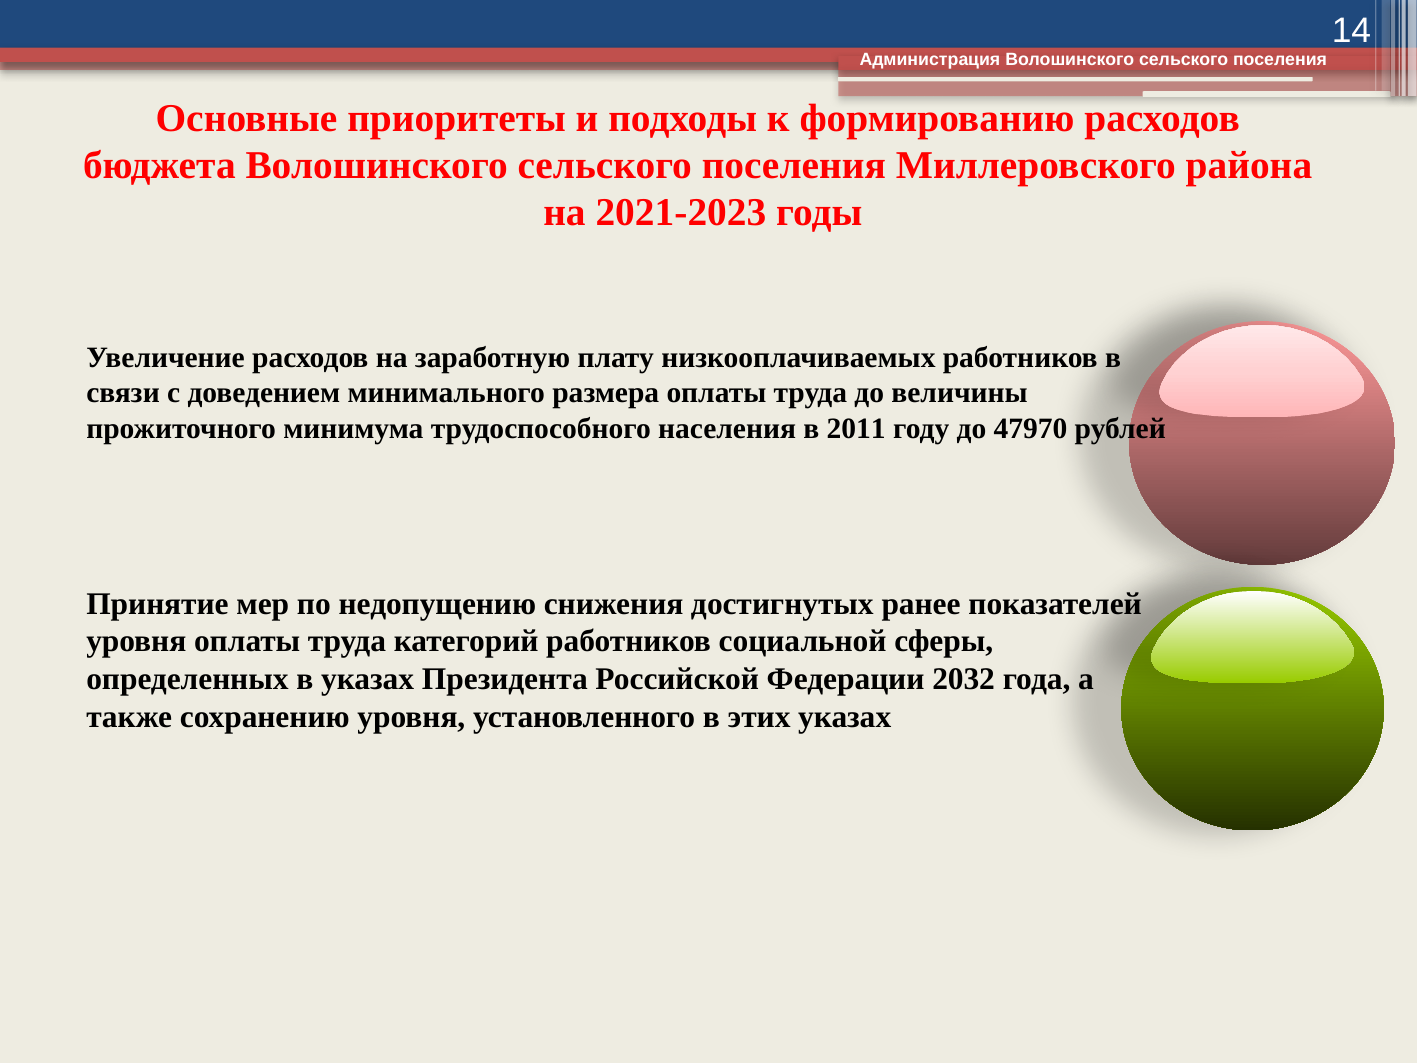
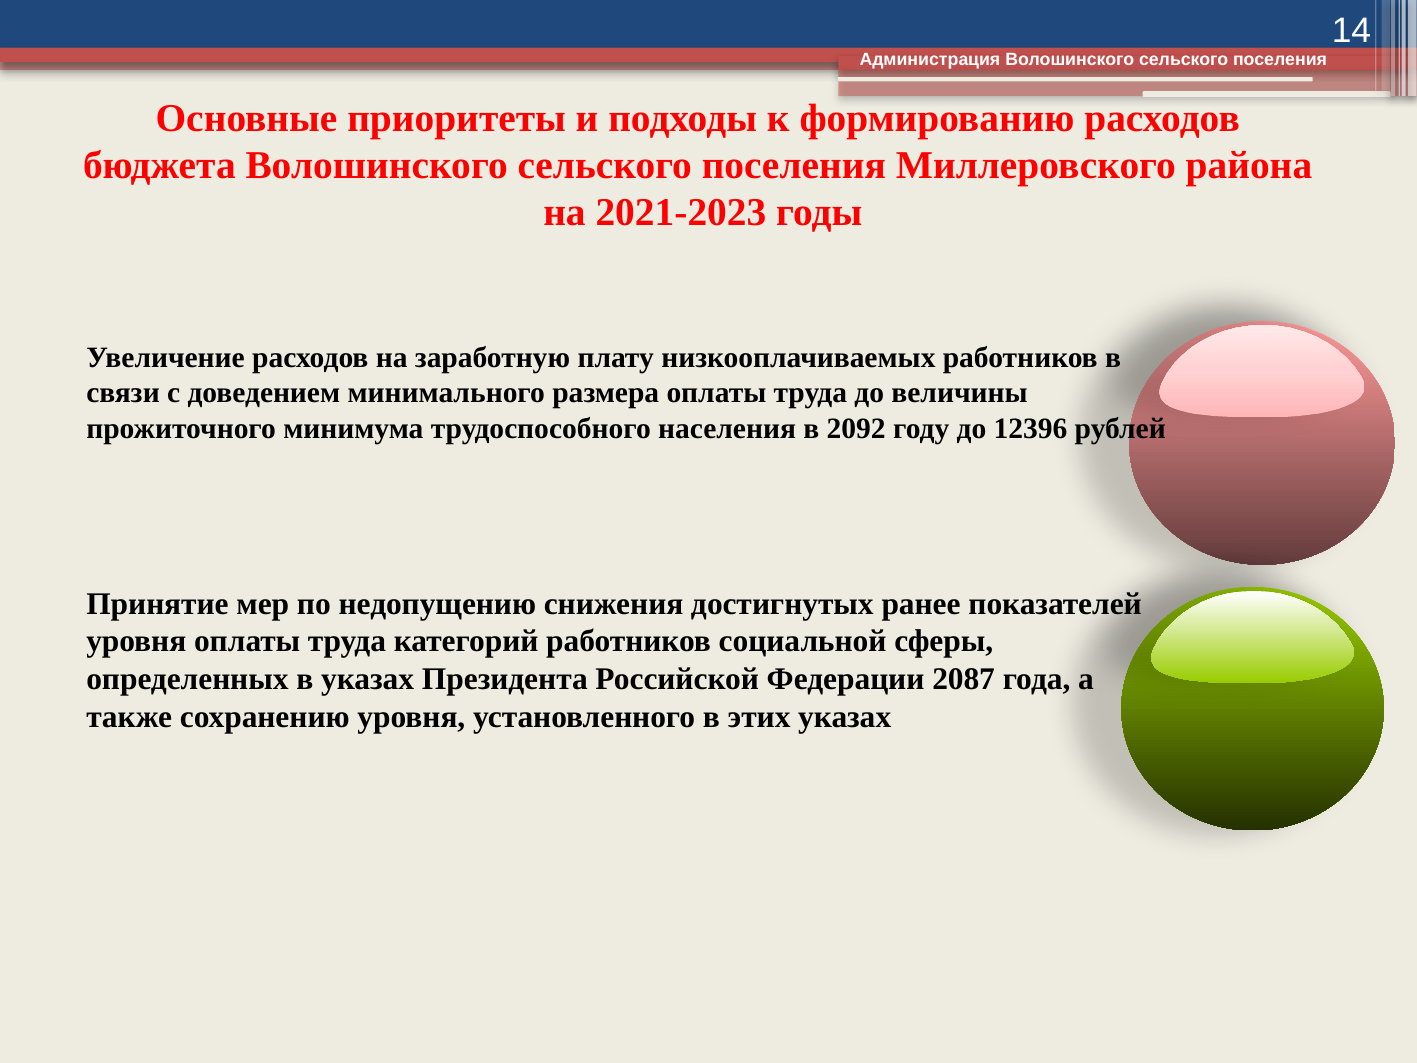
2011: 2011 -> 2092 (856, 428)
47970: 47970 -> 12396 (1030, 428)
2032: 2032 -> 2087 (964, 679)
